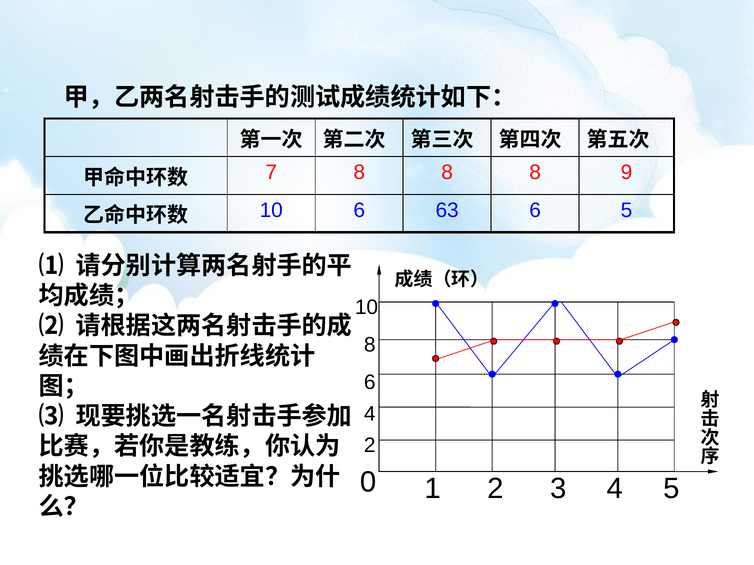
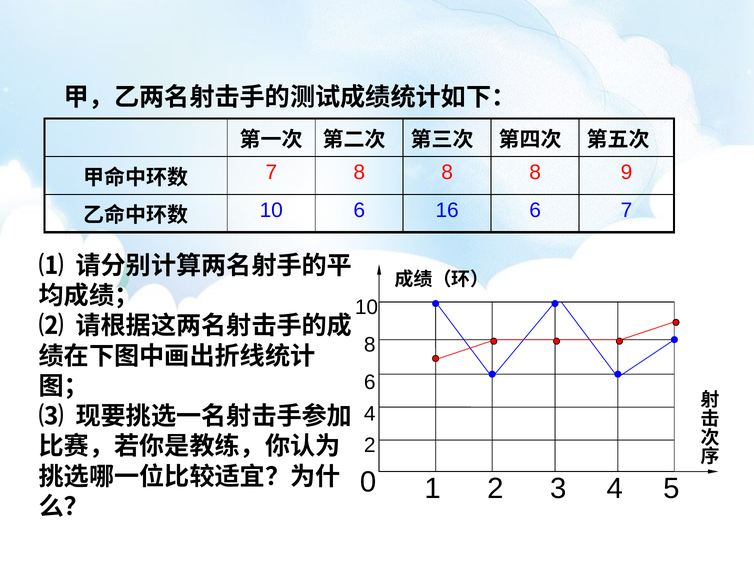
63: 63 -> 16 (447, 210)
6 5: 5 -> 7 (627, 210)
